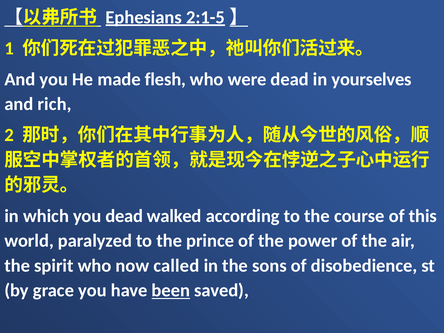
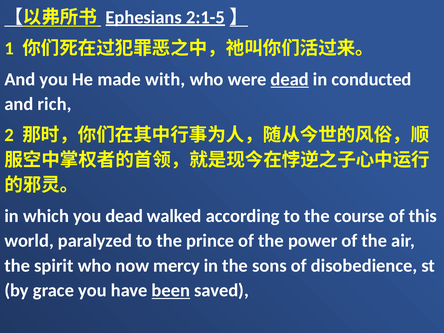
flesh: flesh -> with (165, 79)
dead underline: none -> present (290, 79)
yourselves: yourselves -> conducted (372, 79)
called: called -> mercy (177, 266)
